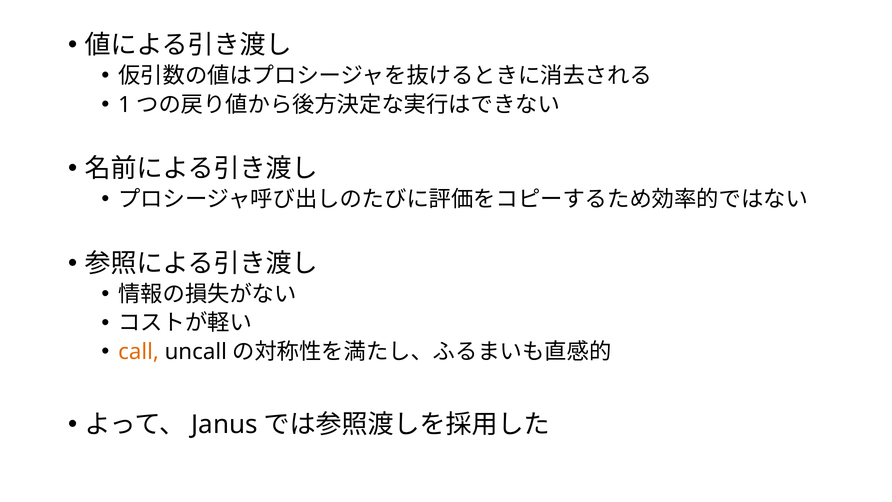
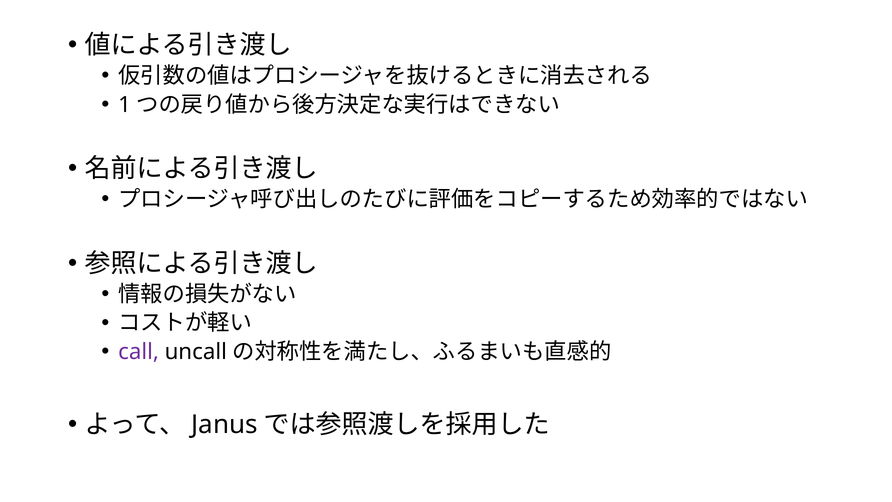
call colour: orange -> purple (139, 352)
